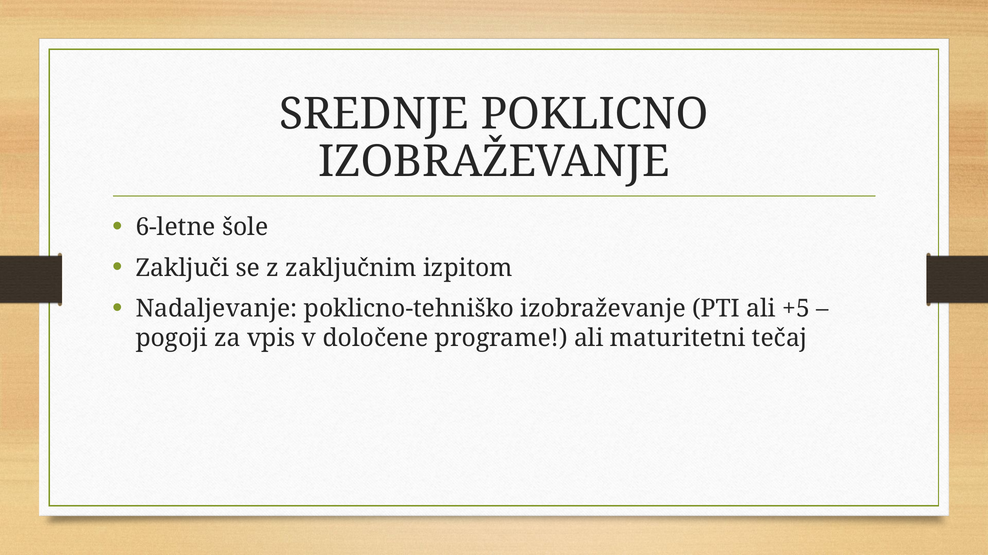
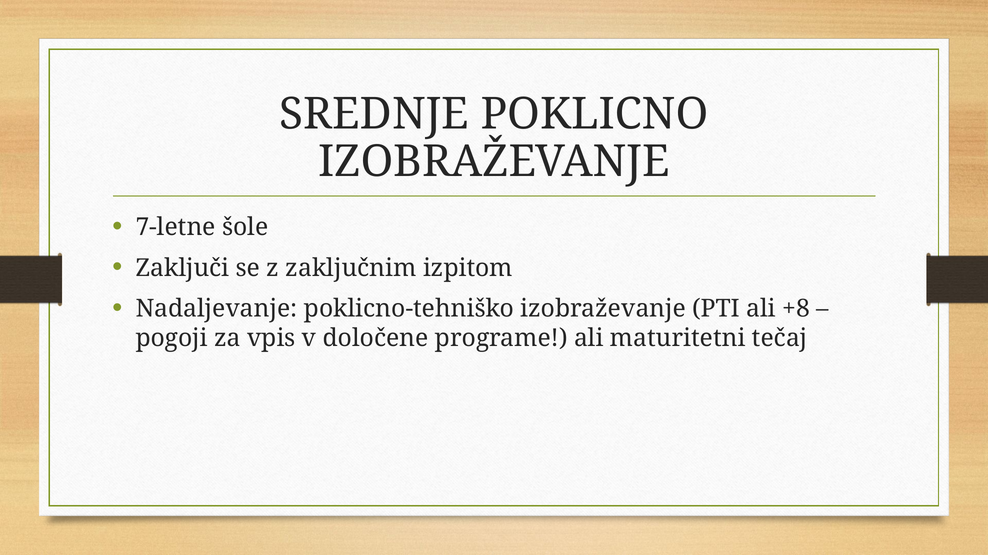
6-letne: 6-letne -> 7-letne (176, 227)
+5: +5 -> +8 (796, 309)
